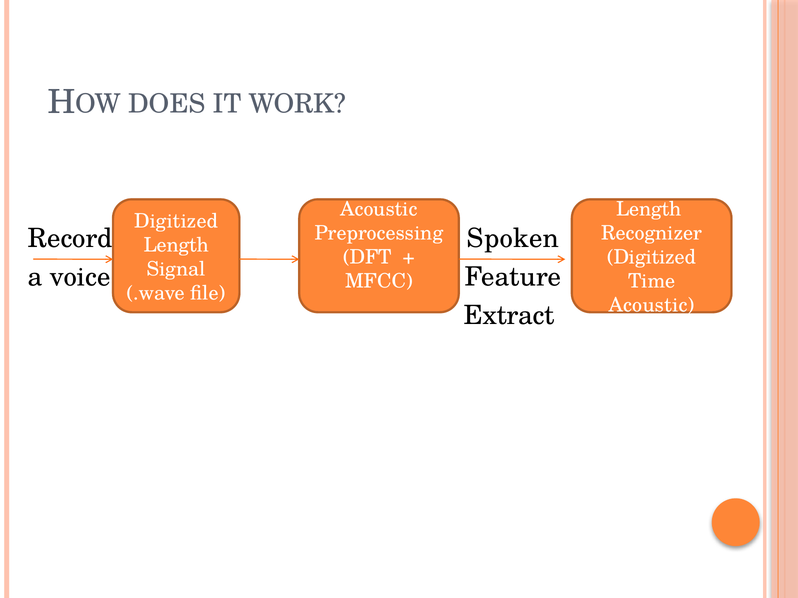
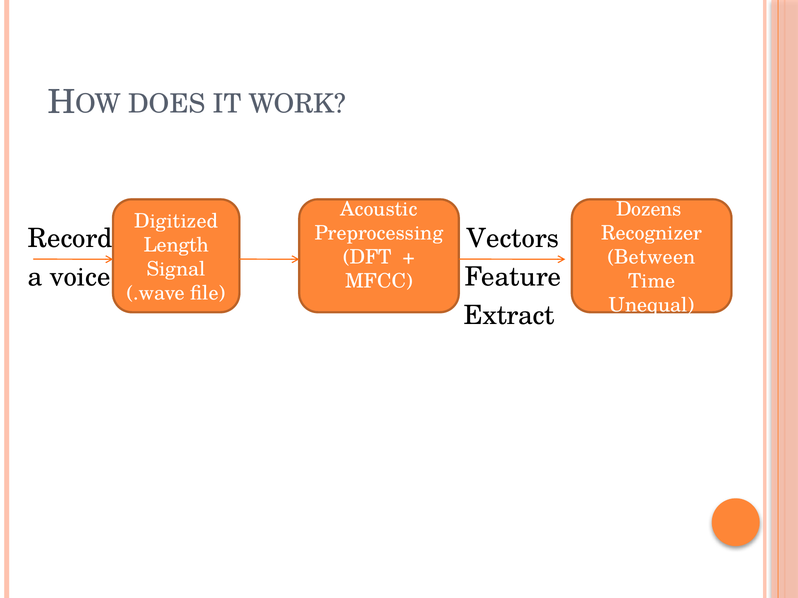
Length: Length -> Dozens (649, 209)
Spoken: Spoken -> Vectors (513, 239)
Digitized: Digitized -> Between (651, 257)
Acoustic: Acoustic -> Unequal (652, 305)
